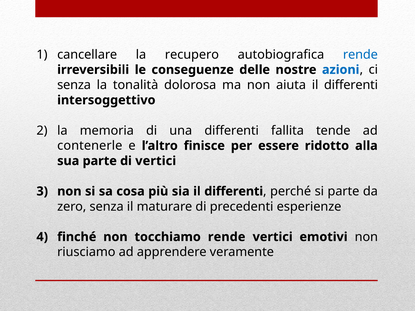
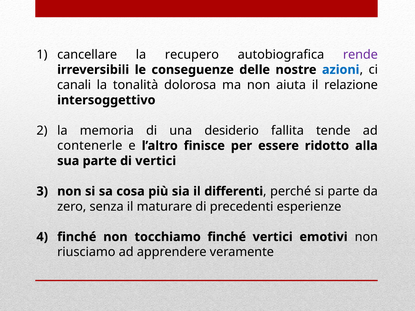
rende colour: blue -> purple (360, 55)
senza: senza -> canali (74, 85)
aiuta il differenti: differenti -> relazione (351, 85)
una differenti: differenti -> desiderio (232, 131)
tocchiamo rende: rende -> finché (227, 237)
